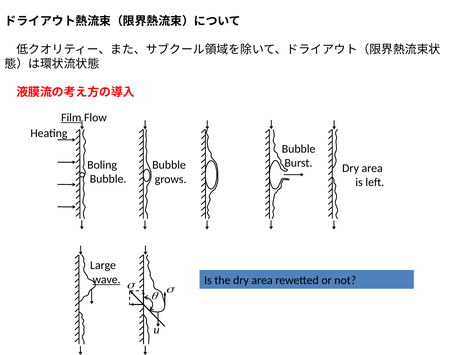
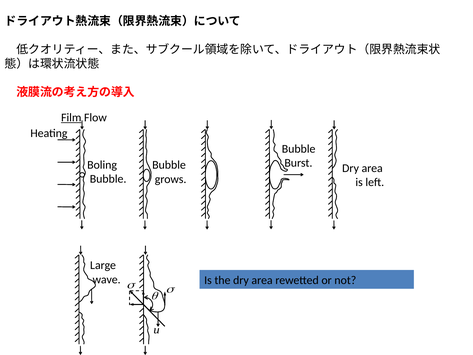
wave underline: present -> none (107, 279)
